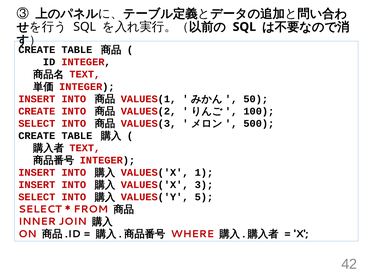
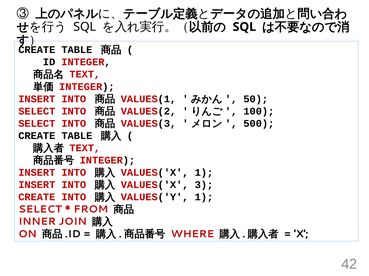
CREATE: CREATE -> SELECT (37, 111)
SELECT: SELECT -> CREATE (37, 198)
VALUES('Y 5: 5 -> 1 (204, 198)
